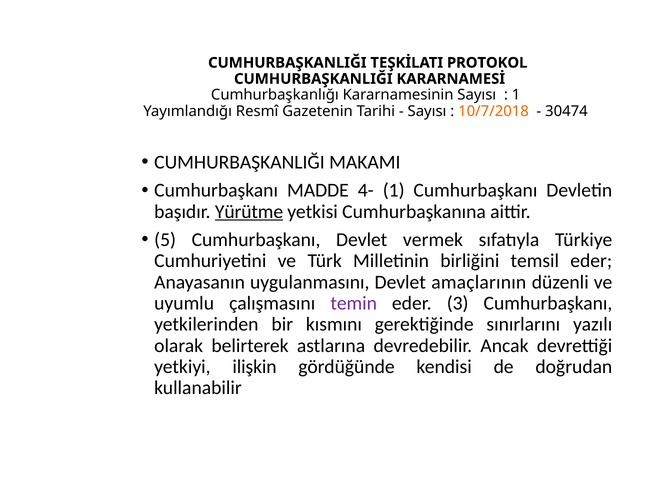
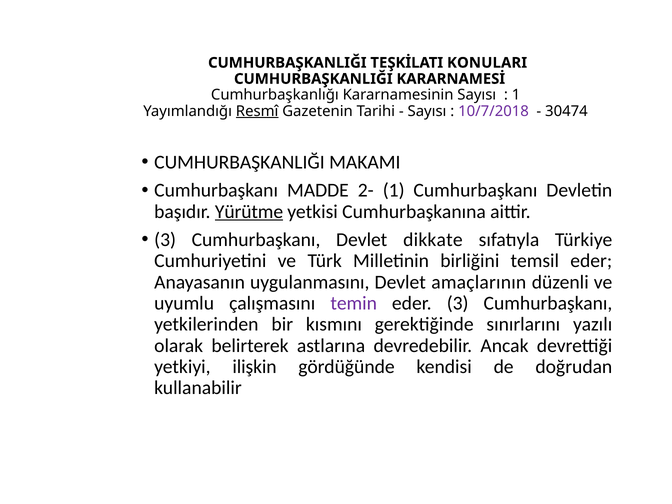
PROTOKOL: PROTOKOL -> KONULARI (487, 63)
Resmî underline: none -> present (257, 111)
10/7/2018 colour: orange -> purple (493, 111)
4-: 4- -> 2- (366, 190)
5: 5 -> 3 (165, 240)
vermek: vermek -> dikkate (433, 240)
